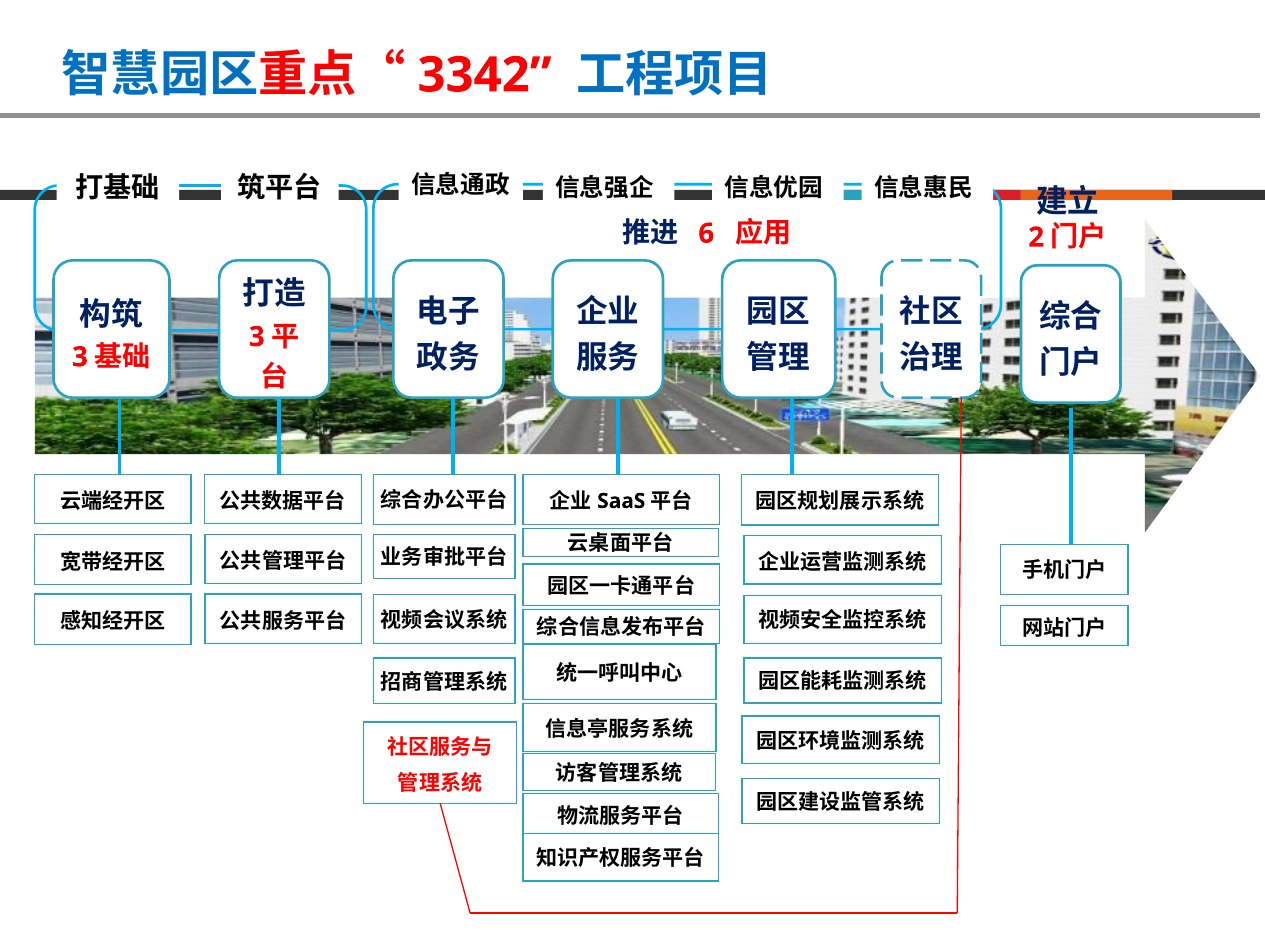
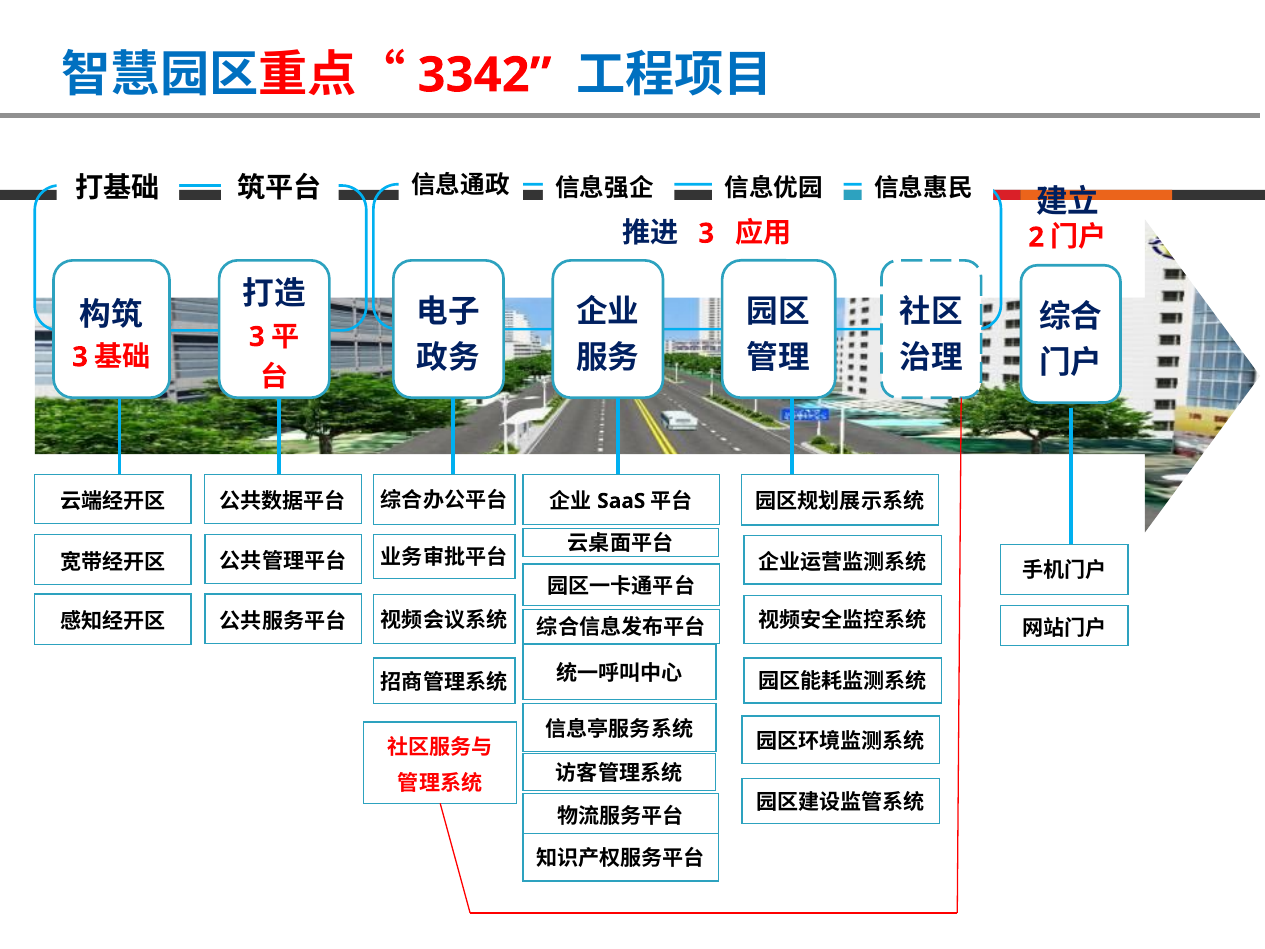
6: 6 -> 3 (706, 233)
